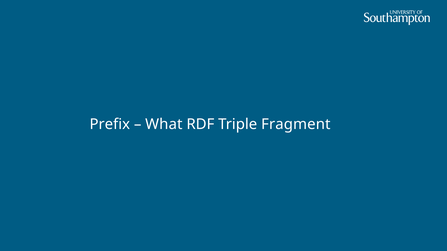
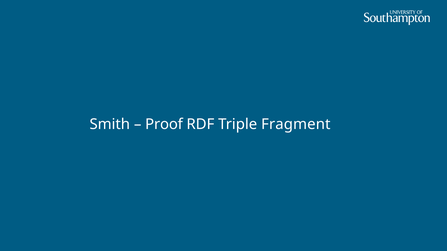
Prefix: Prefix -> Smith (110, 124)
What: What -> Proof (164, 124)
